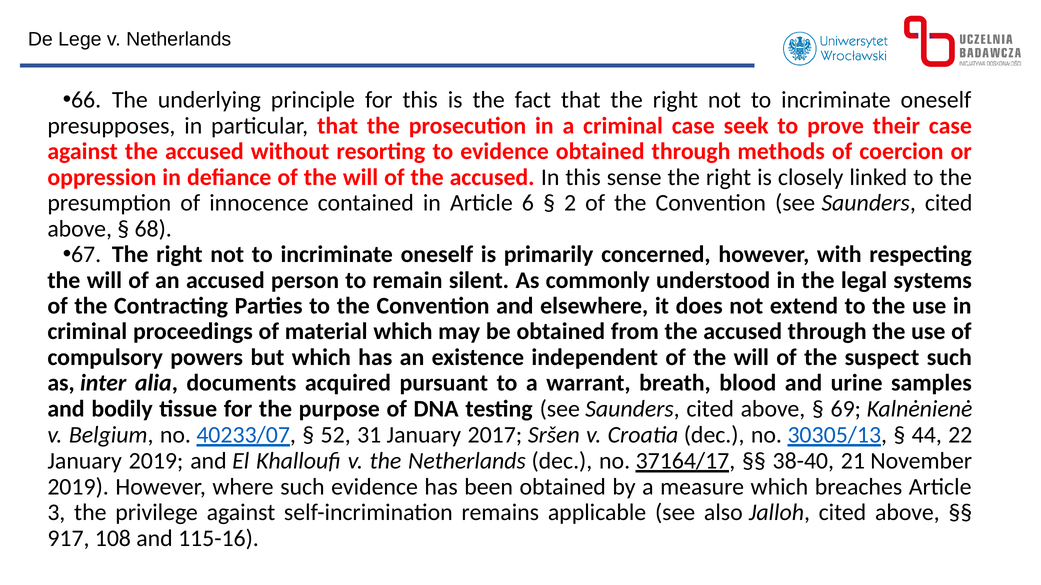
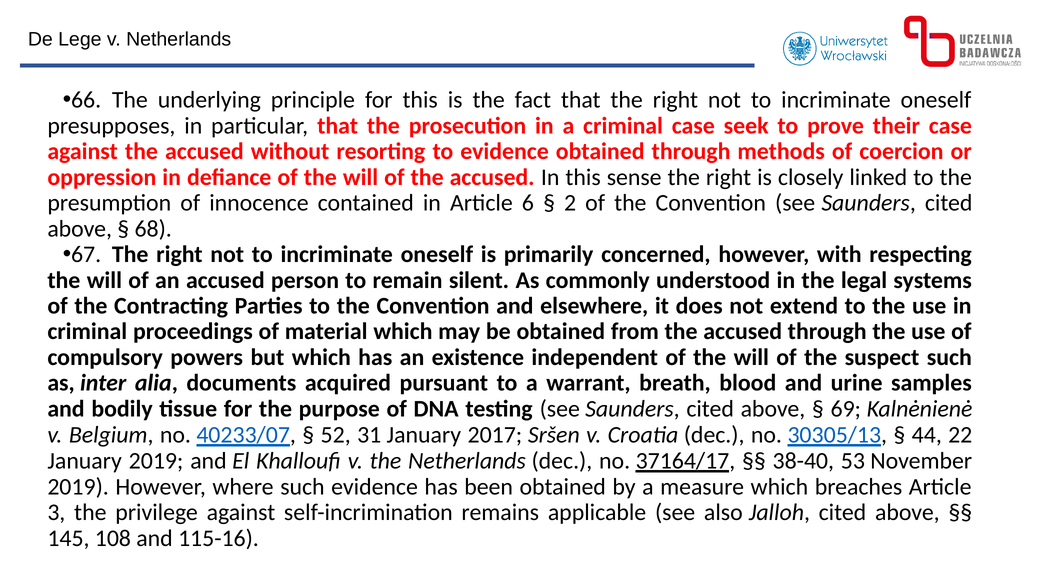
21: 21 -> 53 (853, 461)
917: 917 -> 145 (68, 539)
